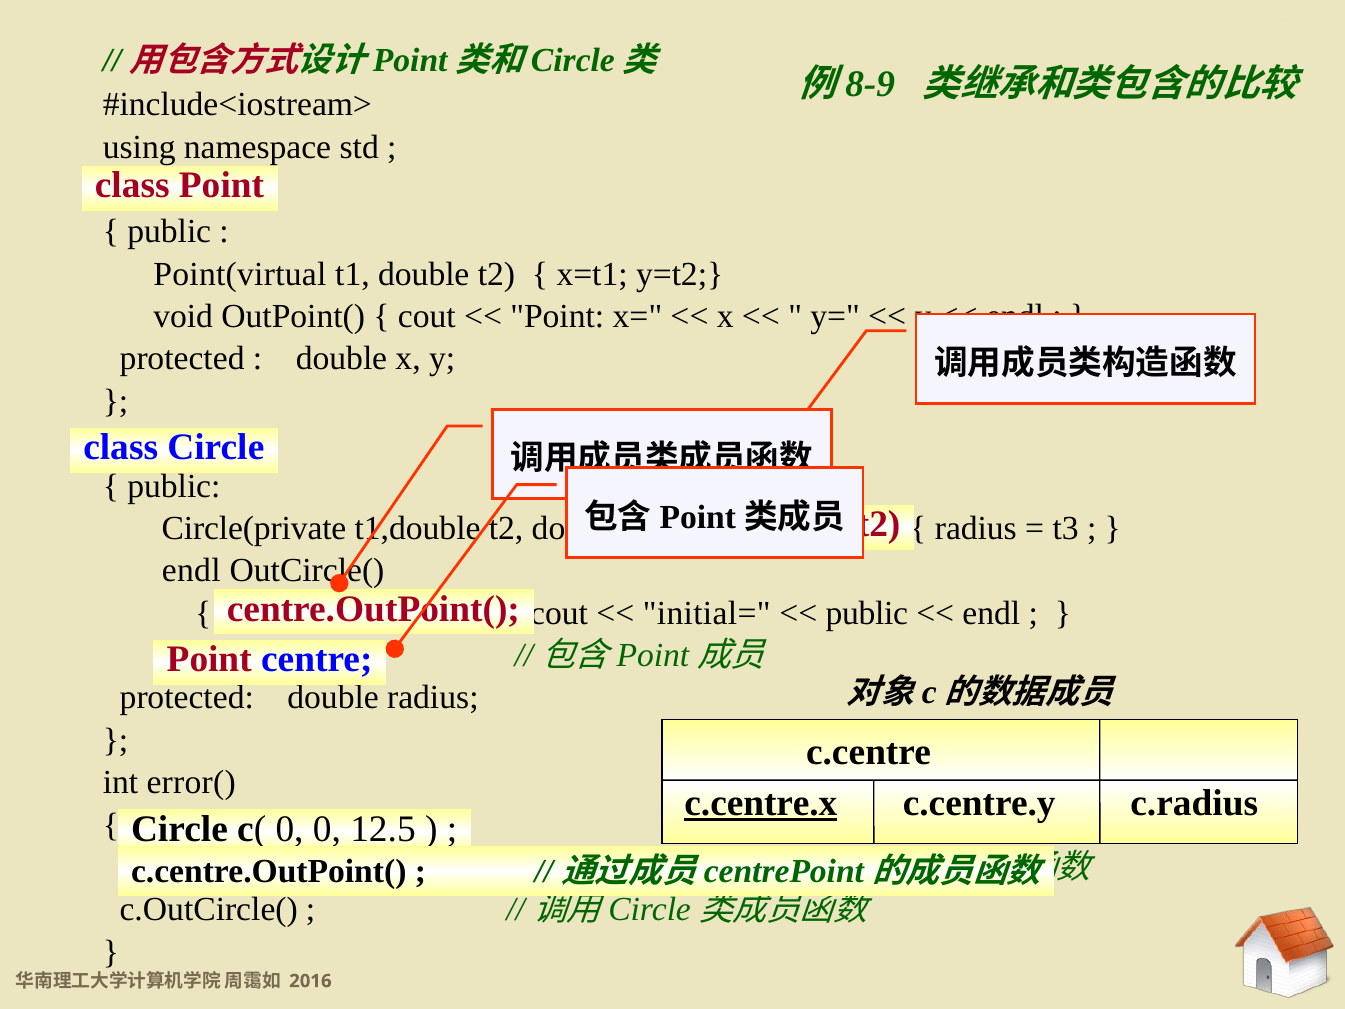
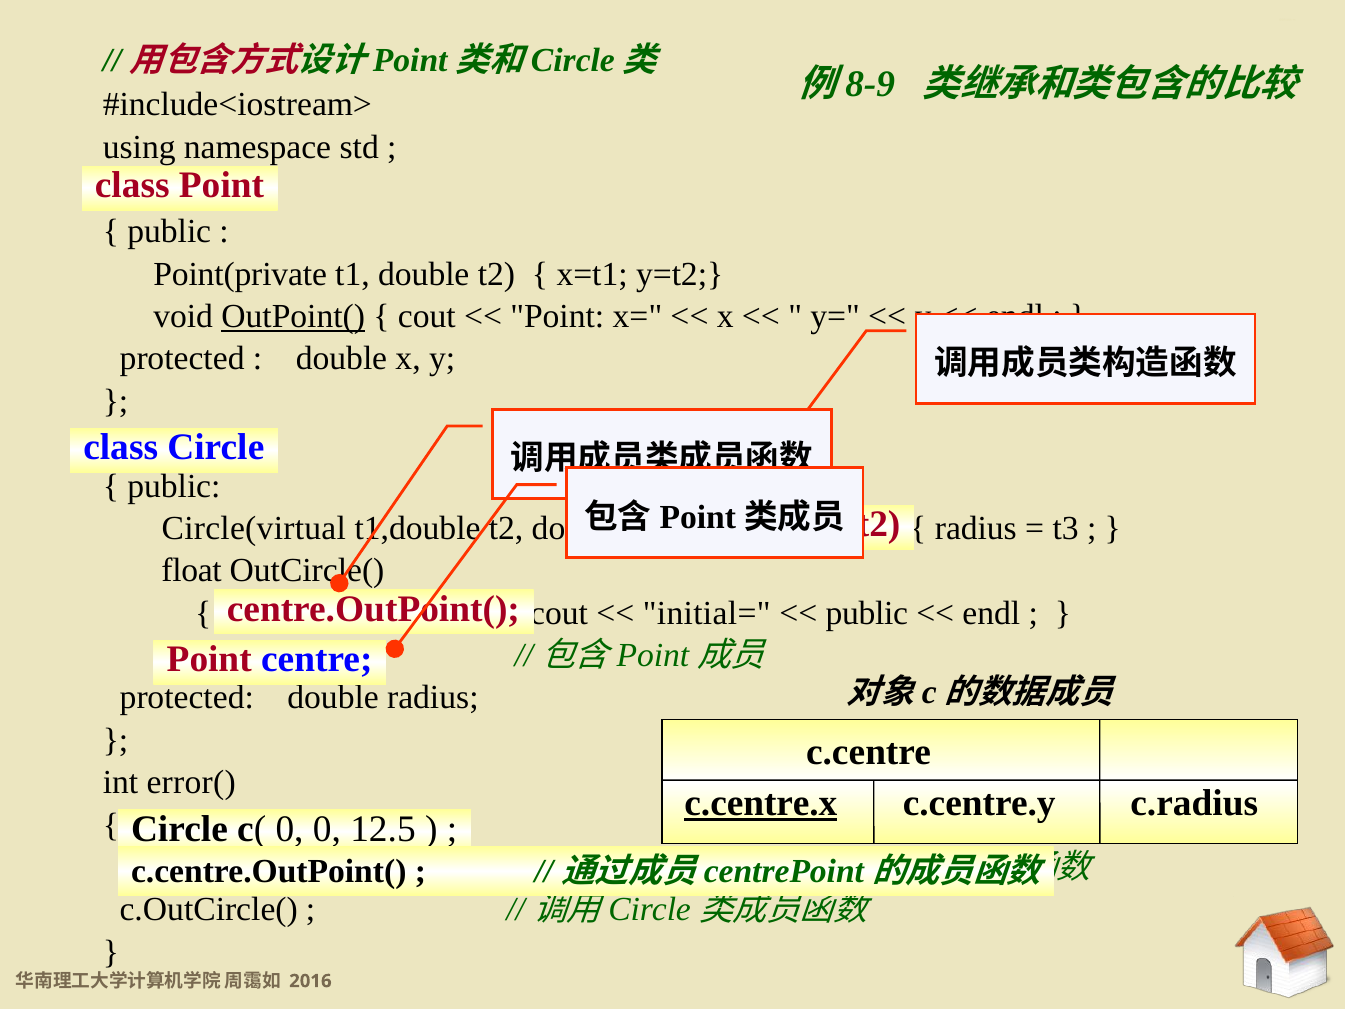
Point(virtual: Point(virtual -> Point(private (240, 274)
OutPoint( underline: none -> present (293, 316)
Circle(private: Circle(private -> Circle(virtual (254, 528)
endl: endl -> float (192, 571)
